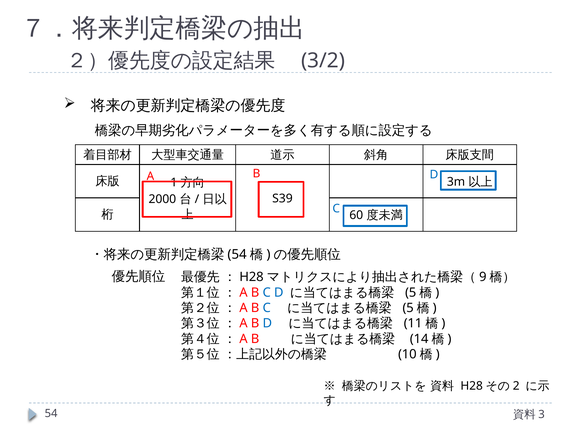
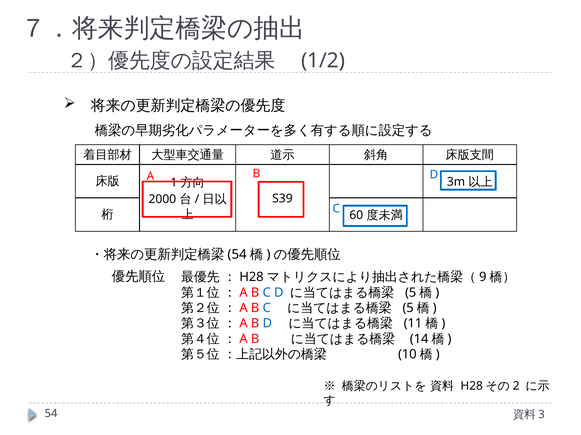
3/2: 3/2 -> 1/2 (323, 61)
